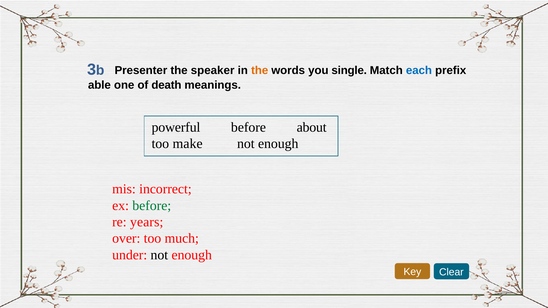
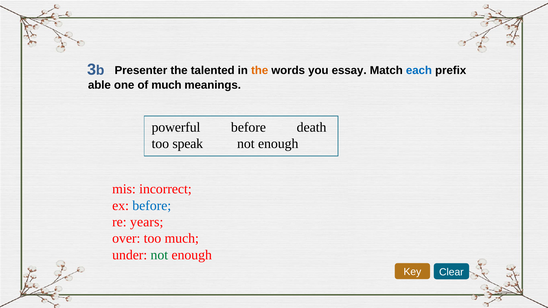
speaker: speaker -> talented (213, 70)
single: single -> essay (349, 70)
of death: death -> much (166, 85)
about: about -> death (312, 127)
make: make -> speak (188, 144)
before colour: green -> blue (152, 206)
not colour: black -> green (159, 255)
